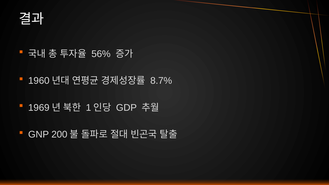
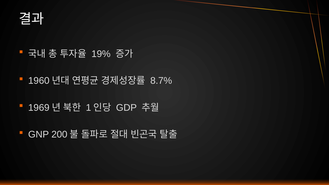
56%: 56% -> 19% (101, 54)
